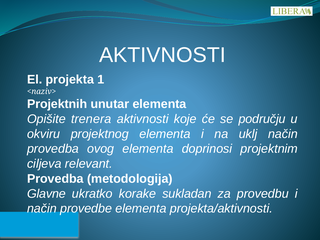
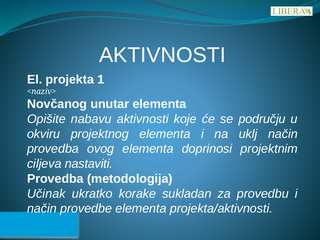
Projektnih: Projektnih -> Novčanog (57, 104)
trenera: trenera -> nabavu (91, 119)
relevant: relevant -> nastaviti (89, 164)
Glavne: Glavne -> Učinak (46, 194)
